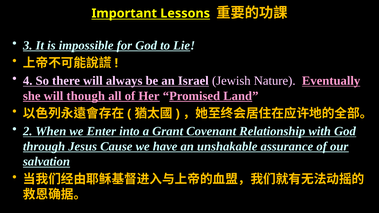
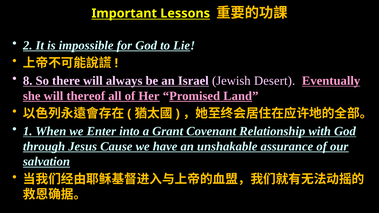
3: 3 -> 2 (28, 45)
4: 4 -> 8 (28, 81)
Nature: Nature -> Desert (275, 81)
though: though -> thereof (86, 96)
2: 2 -> 1 (28, 131)
